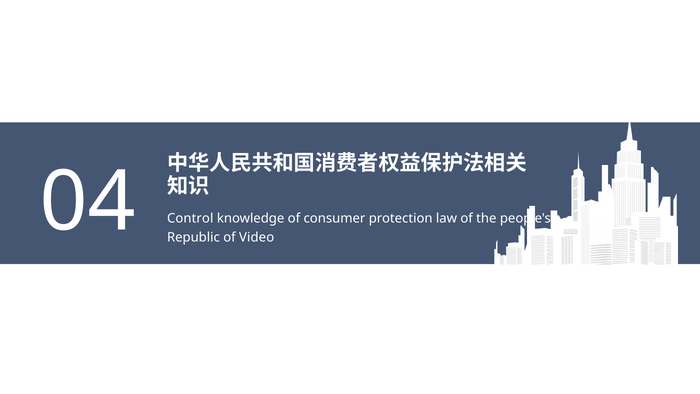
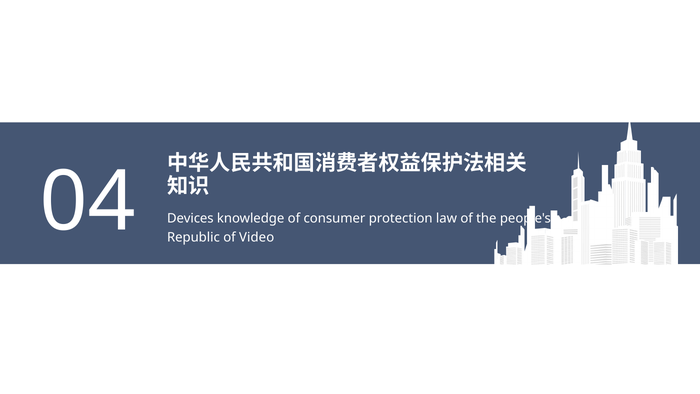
Control: Control -> Devices (190, 218)
